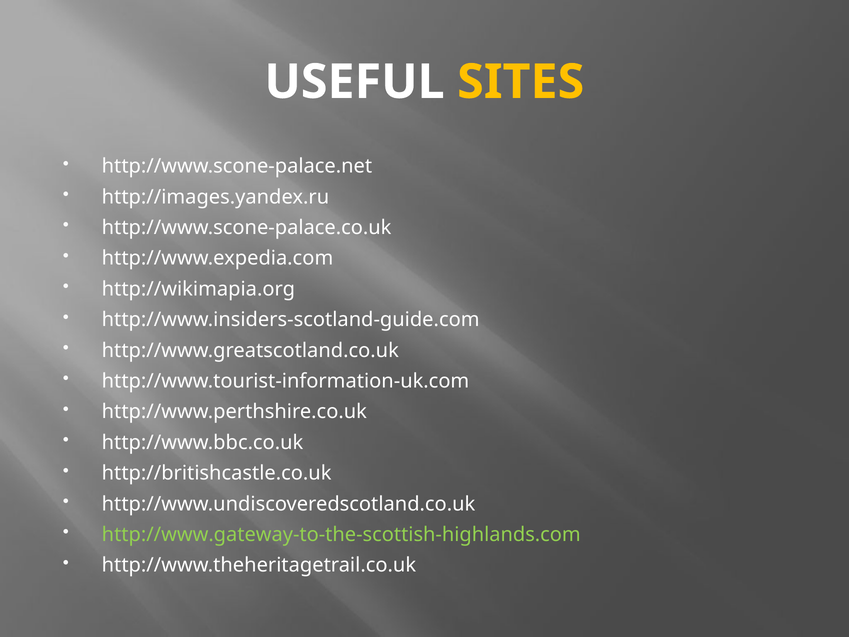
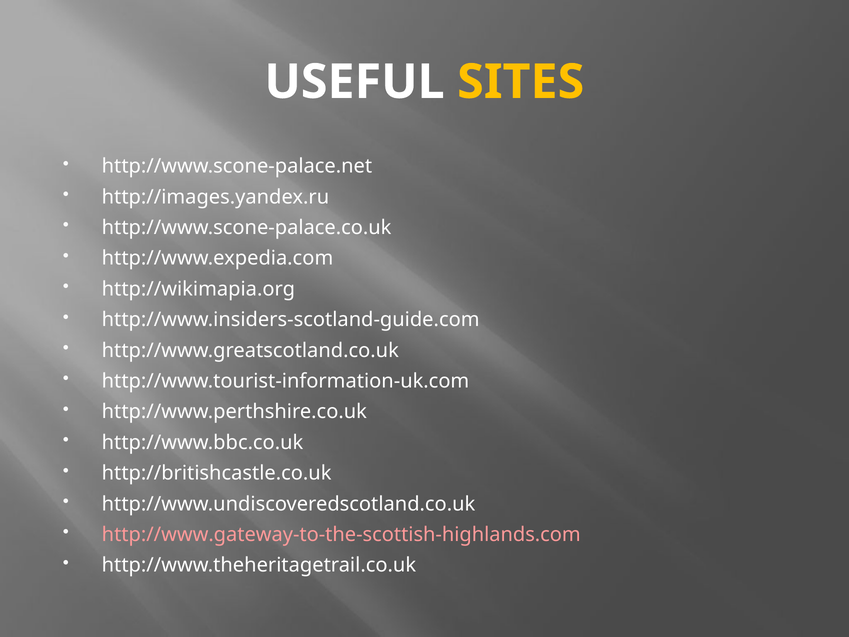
http://www.gateway-to-the-scottish-highlands.com colour: light green -> pink (341, 534)
